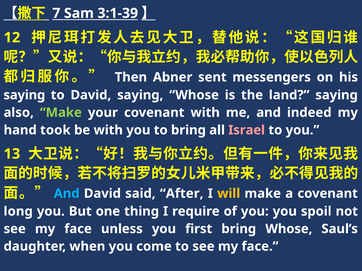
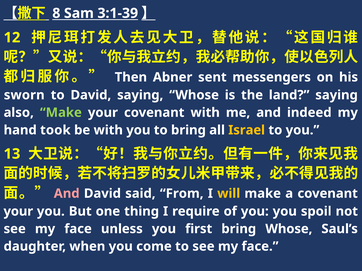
7: 7 -> 8 (56, 13)
saying: saying -> sworn (24, 95)
Israel colour: pink -> yellow (247, 130)
And colour: light blue -> pink (67, 194)
After: After -> From (182, 194)
long: long -> your (18, 212)
